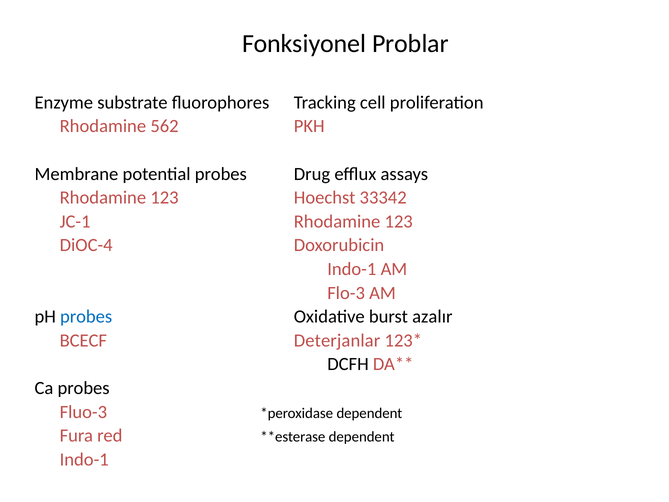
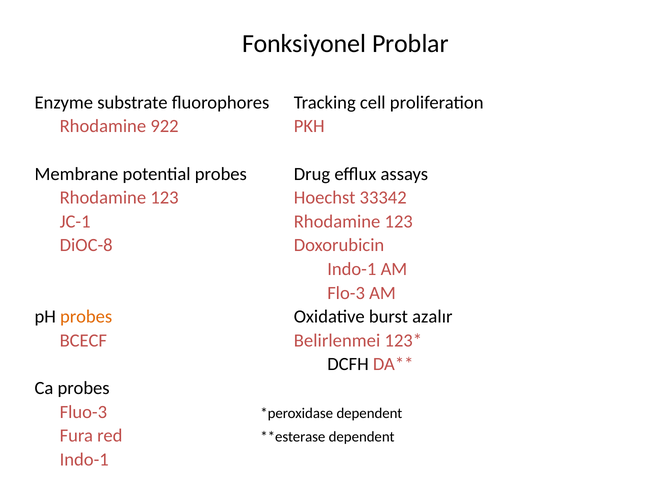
562: 562 -> 922 (165, 126)
DiOC-4: DiOC-4 -> DiOC-8 (86, 245)
probes colour: blue -> orange (86, 317)
Deterjanlar: Deterjanlar -> Belirlenmei (337, 340)
